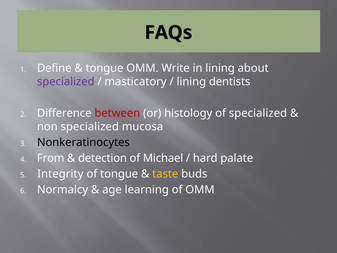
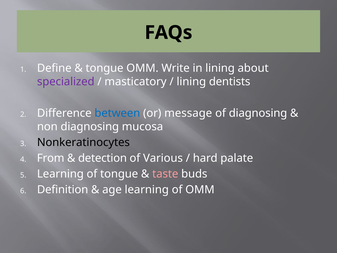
between colour: red -> blue (117, 113)
histology: histology -> message (188, 113)
of specialized: specialized -> diagnosing (258, 113)
non specialized: specialized -> diagnosing (90, 127)
Michael: Michael -> Various (163, 158)
Integrity: Integrity -> Learning (60, 174)
taste colour: yellow -> pink (165, 174)
Normalcy: Normalcy -> Definition (63, 189)
